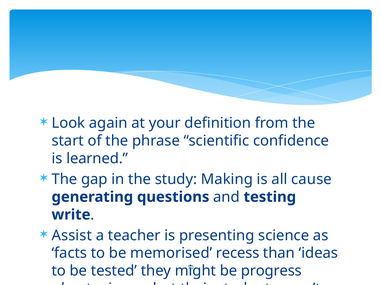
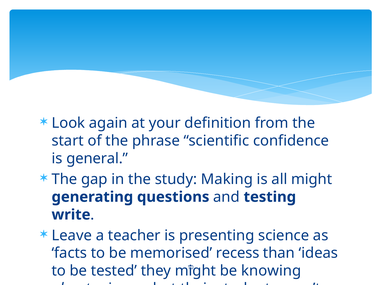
learned: learned -> general (97, 159)
all cause: cause -> might (312, 180)
Assist: Assist -> Leave (72, 236)
progress: progress -> knowing (271, 272)
